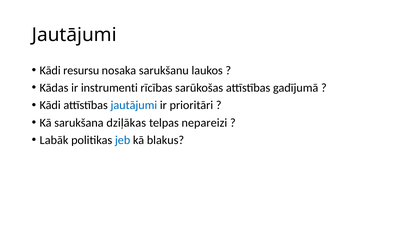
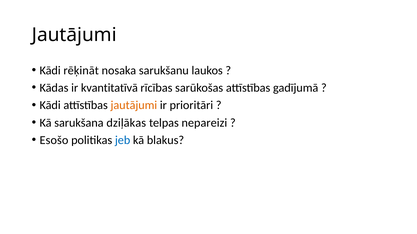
resursu: resursu -> rēķināt (81, 71)
instrumenti: instrumenti -> kvantitatīvā (109, 88)
jautājumi colour: blue -> orange (134, 105)
Labāk: Labāk -> Esošo (54, 140)
